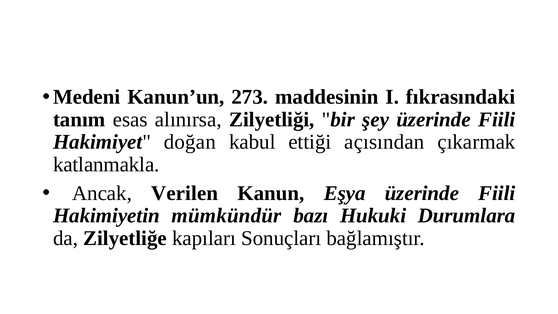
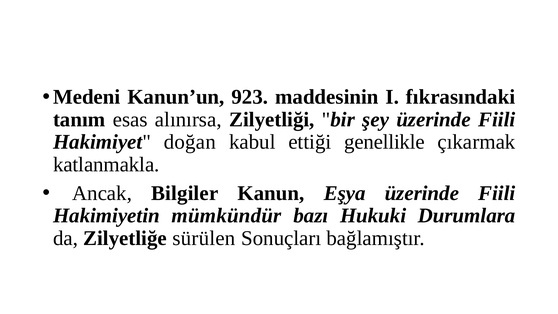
273: 273 -> 923 (250, 97)
açısından: açısından -> genellikle (384, 142)
Verilen: Verilen -> Bilgiler (185, 193)
kapıları: kapıları -> sürülen (204, 238)
